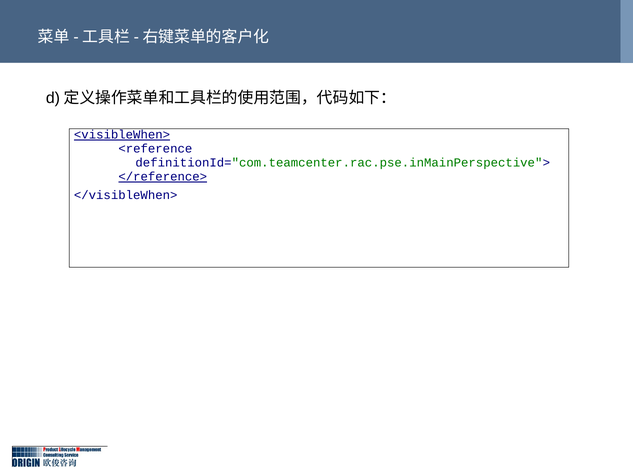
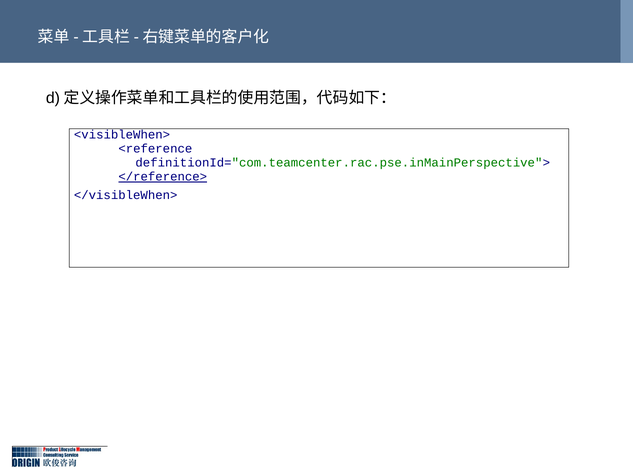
<visibleWhen> underline: present -> none (122, 135)
